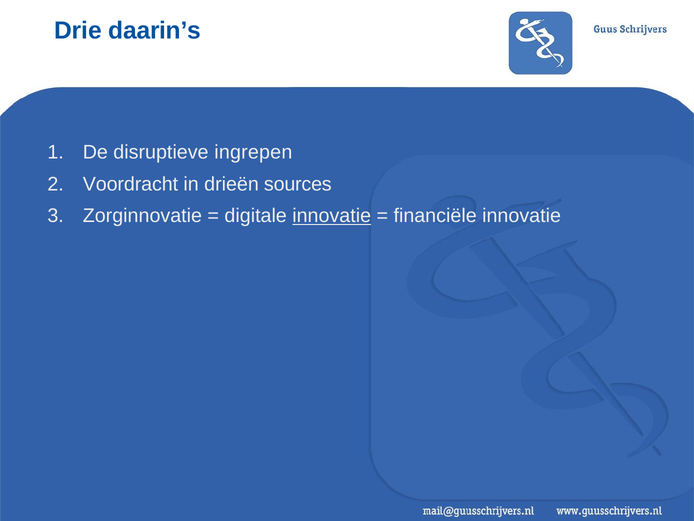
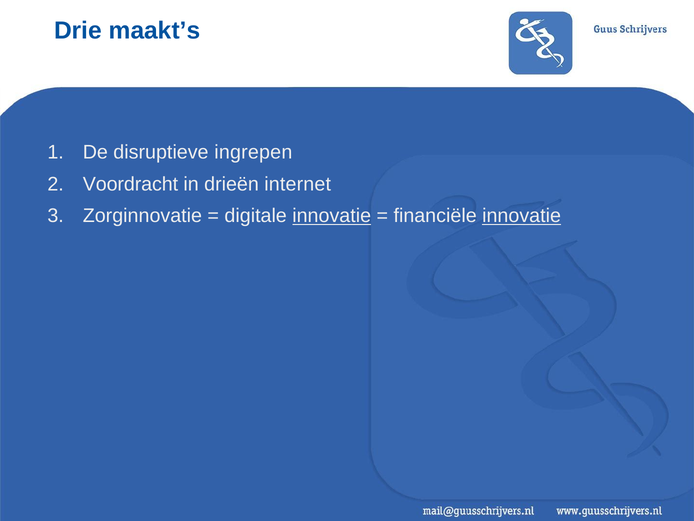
daarin’s: daarin’s -> maakt’s (155, 30)
sources: sources -> internet (298, 184)
innovatie underline: none -> present (522, 216)
